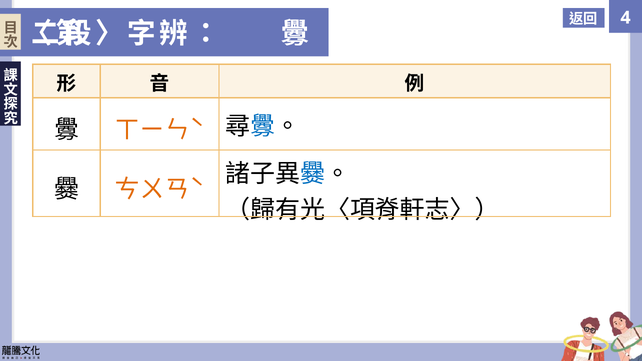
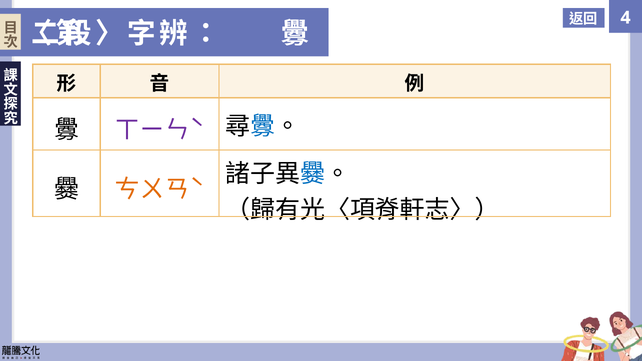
ㄒㄧㄣˋ colour: orange -> purple (160, 130)
